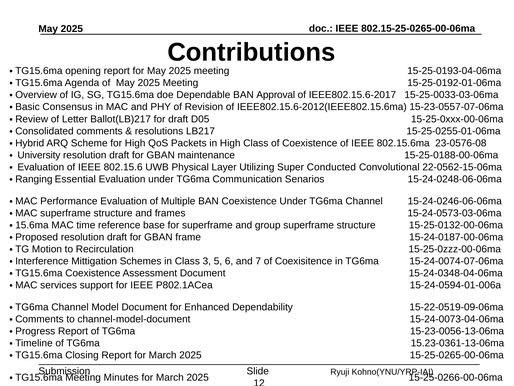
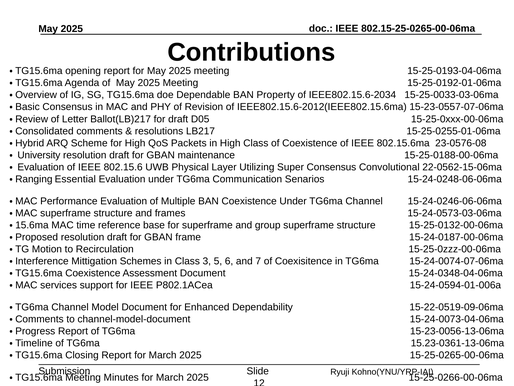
Approval: Approval -> Property (276, 95)
IEEE802.15.6-2017: IEEE802.15.6-2017 -> IEEE802.15.6-2034 (352, 95)
Super Conducted: Conducted -> Consensus (331, 167)
